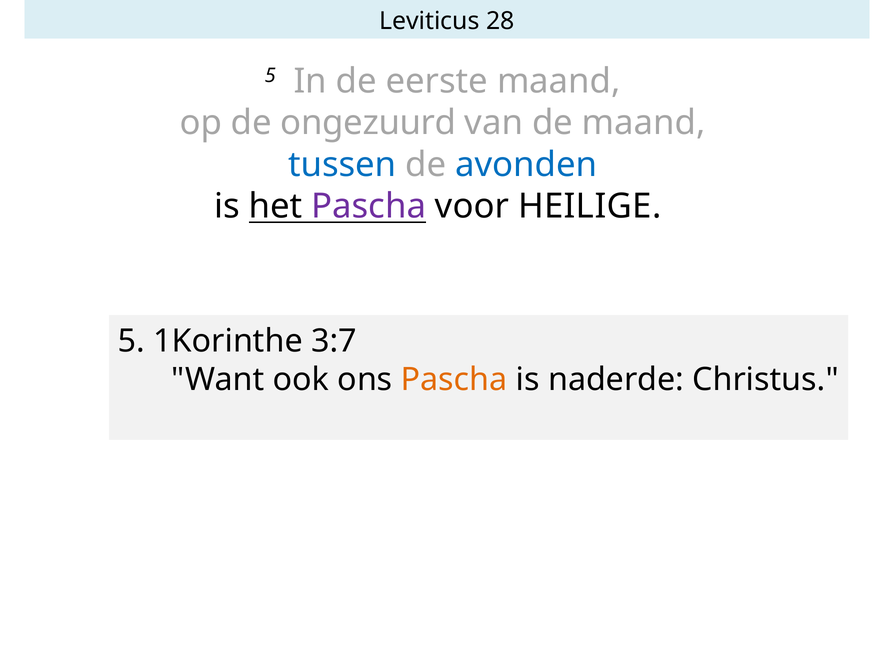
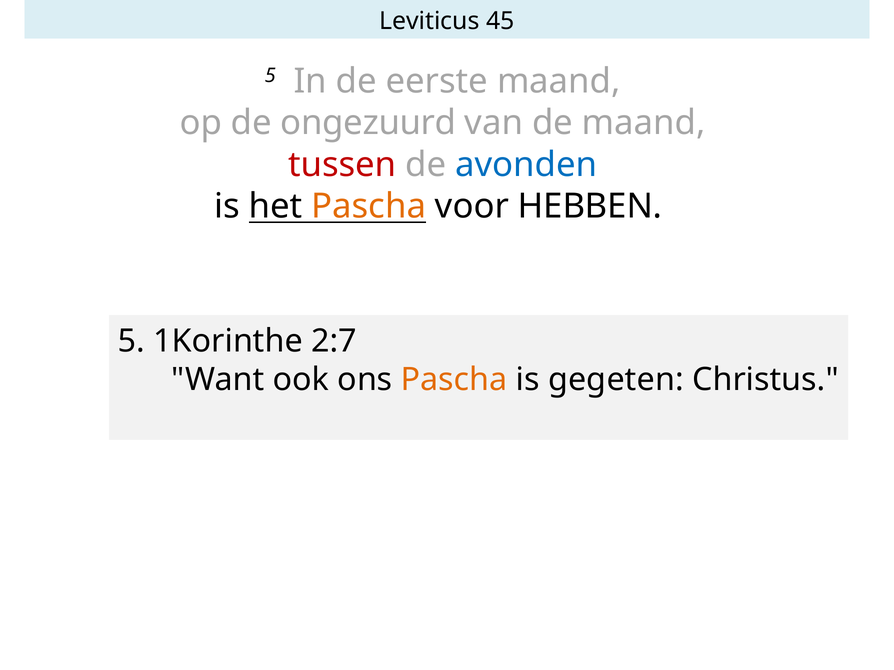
28: 28 -> 45 (500, 21)
tussen colour: blue -> red (342, 165)
Pascha colour: purple -> orange (369, 207)
HEILIGE: HEILIGE -> HEBBEN (590, 207)
3:7: 3:7 -> 2:7 (334, 341)
naderde: naderde -> gegeten (616, 380)
